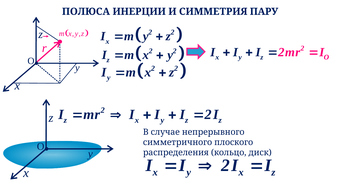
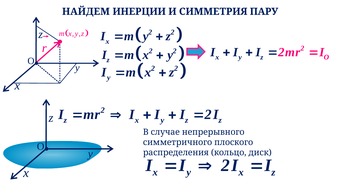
ПОЛЮСА: ПОЛЮСА -> НАЙДЕМ (86, 12)
